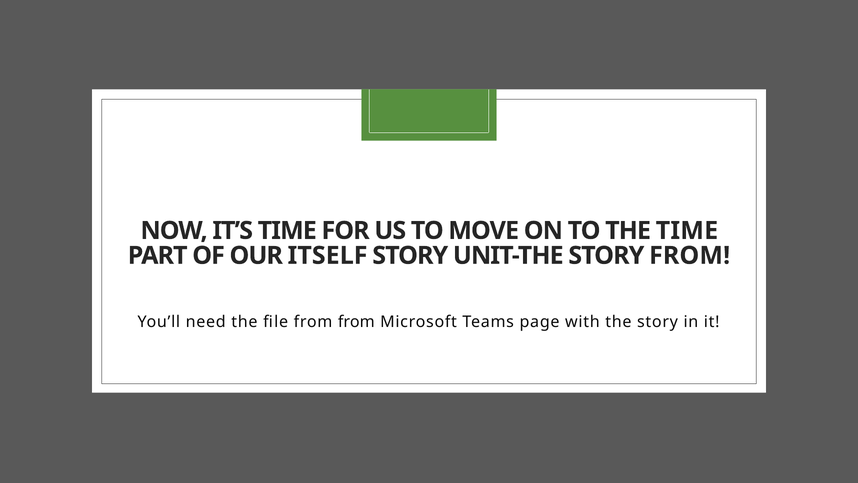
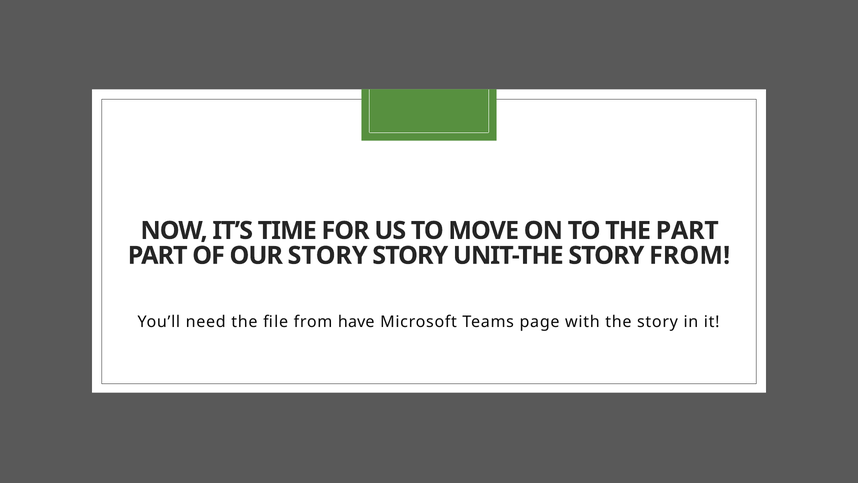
THE TIME: TIME -> PART (687, 230)
OUR ITSELF: ITSELF -> STORY (328, 255)
from from: from -> have (356, 322)
